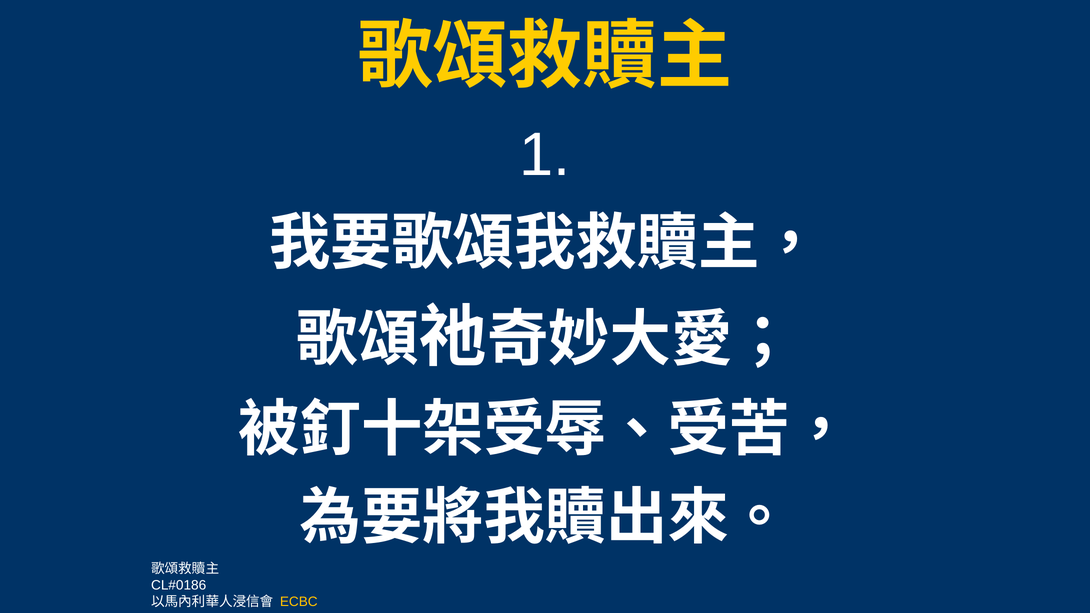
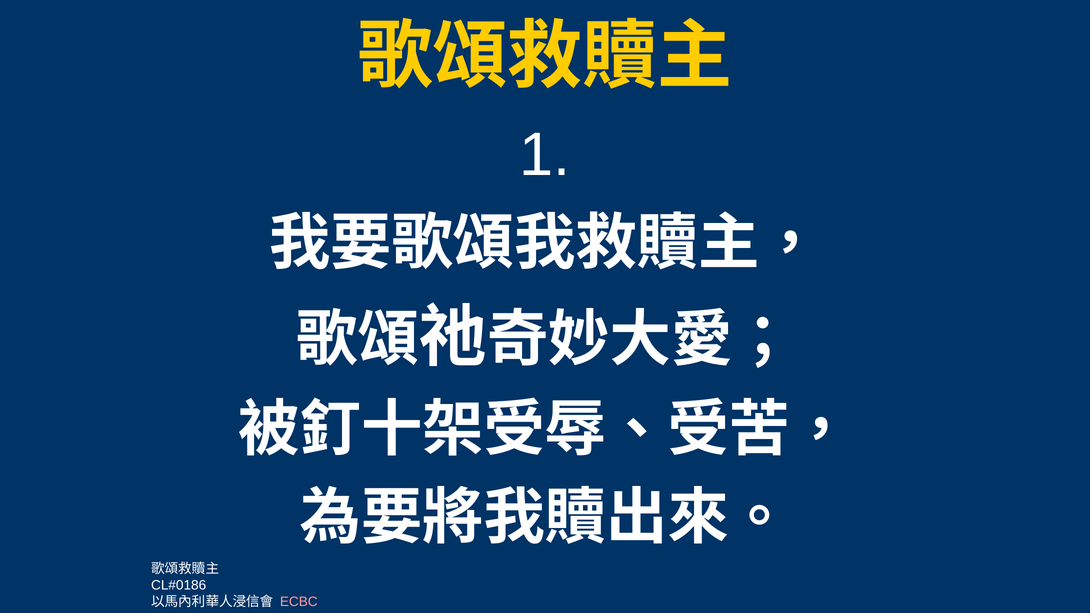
ECBC colour: yellow -> pink (299, 602)
